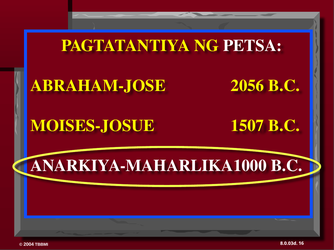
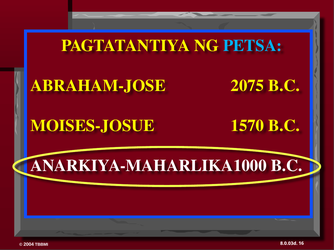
PETSA colour: white -> light blue (253, 46)
2056: 2056 -> 2075 (247, 86)
1507: 1507 -> 1570 (247, 126)
